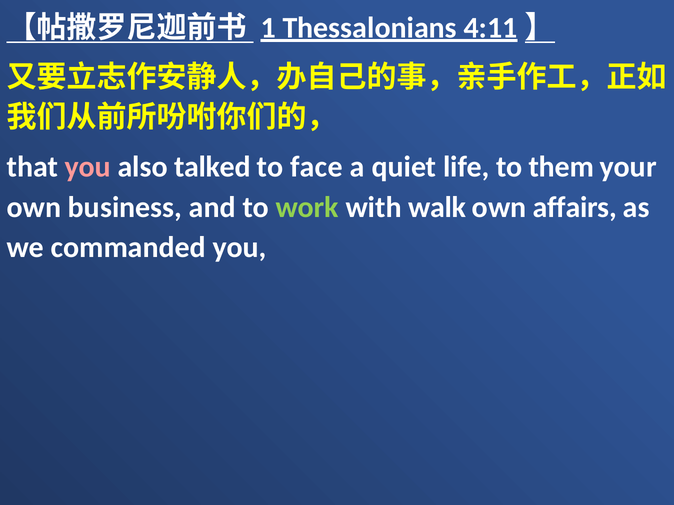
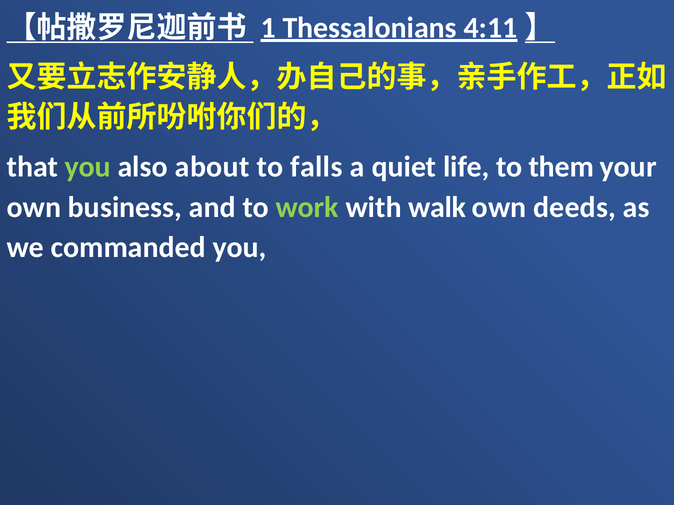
you colour: pink -> light green (88, 167)
talked: talked -> about (212, 167)
face: face -> falls (316, 167)
affairs: affairs -> deeds (575, 207)
